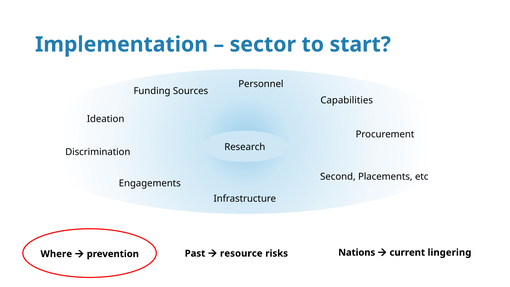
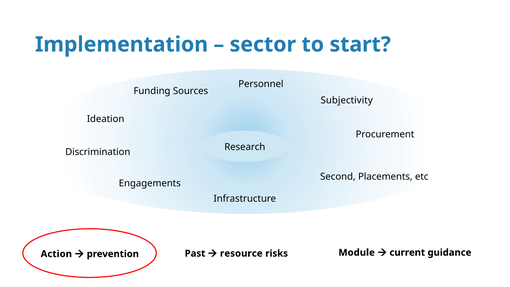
Capabilities: Capabilities -> Subjectivity (347, 100)
Nations: Nations -> Module (357, 252)
lingering: lingering -> guidance (449, 252)
Where: Where -> Action (56, 254)
